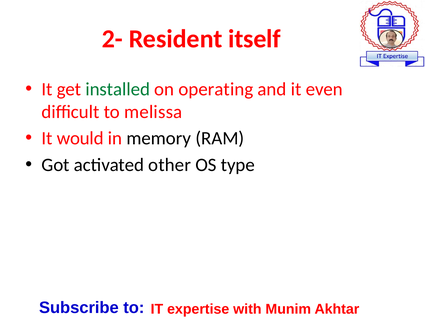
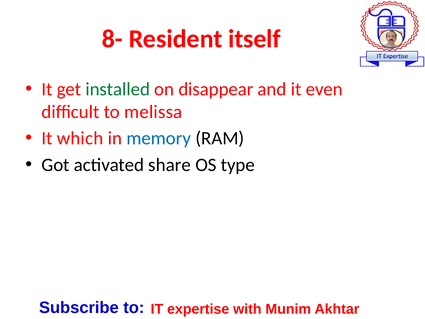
2-: 2- -> 8- (112, 39)
operating: operating -> disappear (216, 89)
would: would -> which (80, 138)
memory colour: black -> blue (159, 138)
other: other -> share (170, 165)
